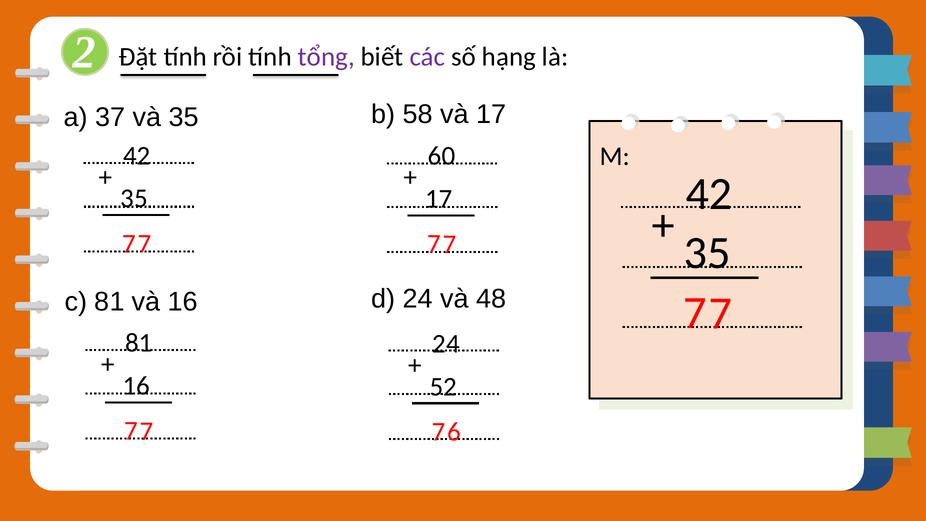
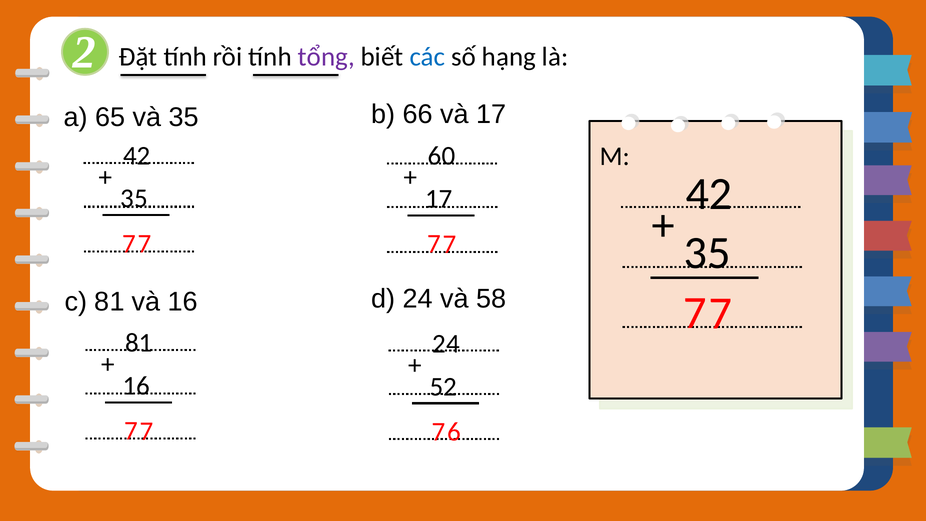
các colour: purple -> blue (427, 57)
37: 37 -> 65 (110, 117)
58: 58 -> 66 (418, 114)
48: 48 -> 58 (491, 299)
